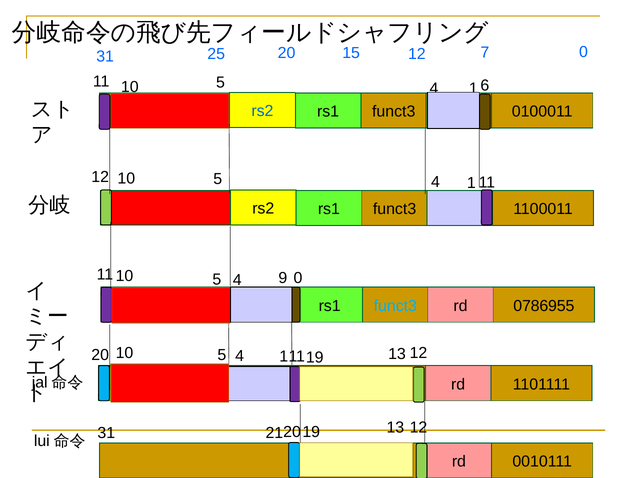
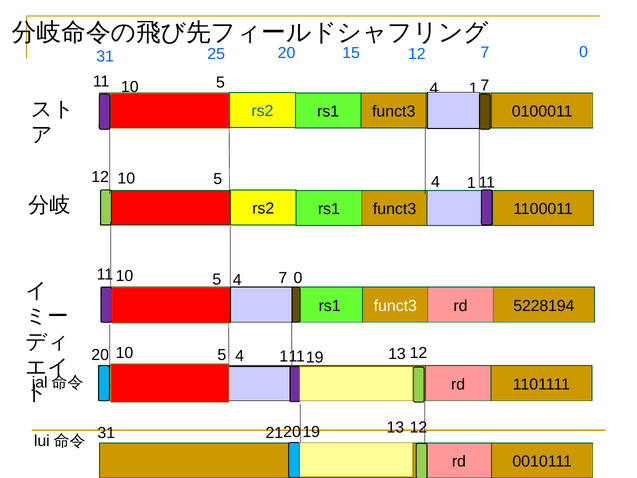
6: 6 -> 7 (485, 86)
4 9: 9 -> 7 (283, 278)
funct3 colour: light blue -> white (395, 306)
0786955: 0786955 -> 5228194 (544, 306)
